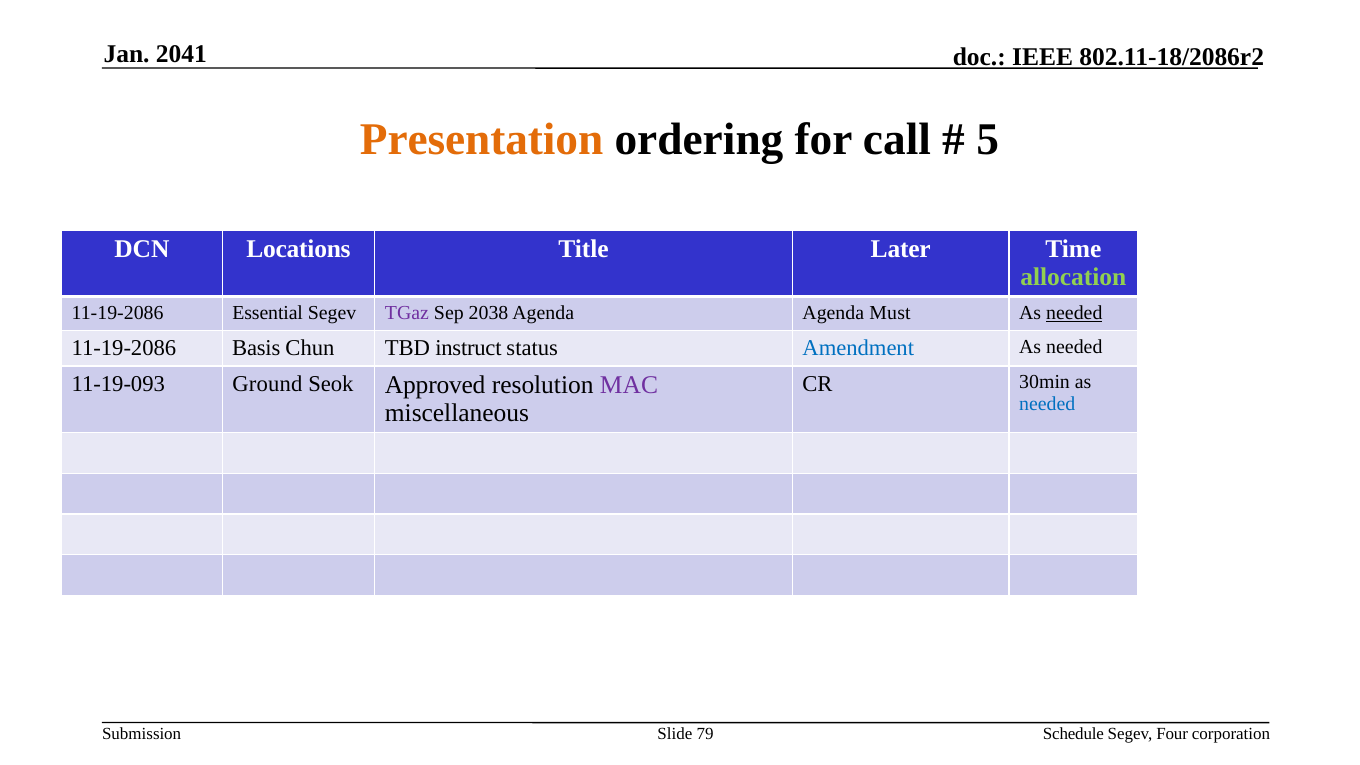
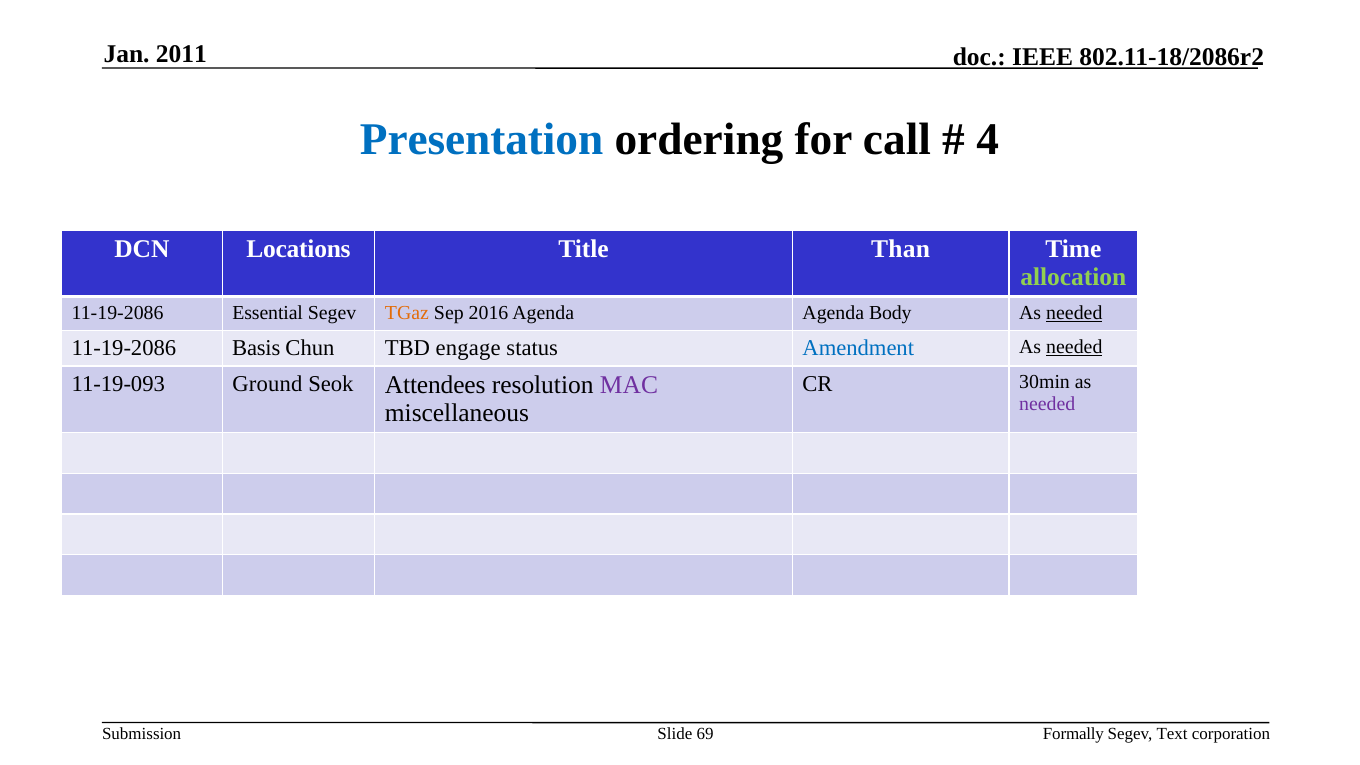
2041: 2041 -> 2011 (181, 54)
Presentation colour: orange -> blue (482, 139)
5: 5 -> 4 (988, 139)
Later: Later -> Than (901, 249)
TGaz colour: purple -> orange (407, 313)
2038: 2038 -> 2016 (489, 313)
Must: Must -> Body (890, 313)
instruct: instruct -> engage (468, 348)
needed underline: none -> present (1074, 347)
Approved: Approved -> Attendees (435, 385)
needed colour: blue -> purple (1047, 404)
79: 79 -> 69 (705, 734)
Schedule: Schedule -> Formally (1073, 734)
Four: Four -> Text (1172, 734)
